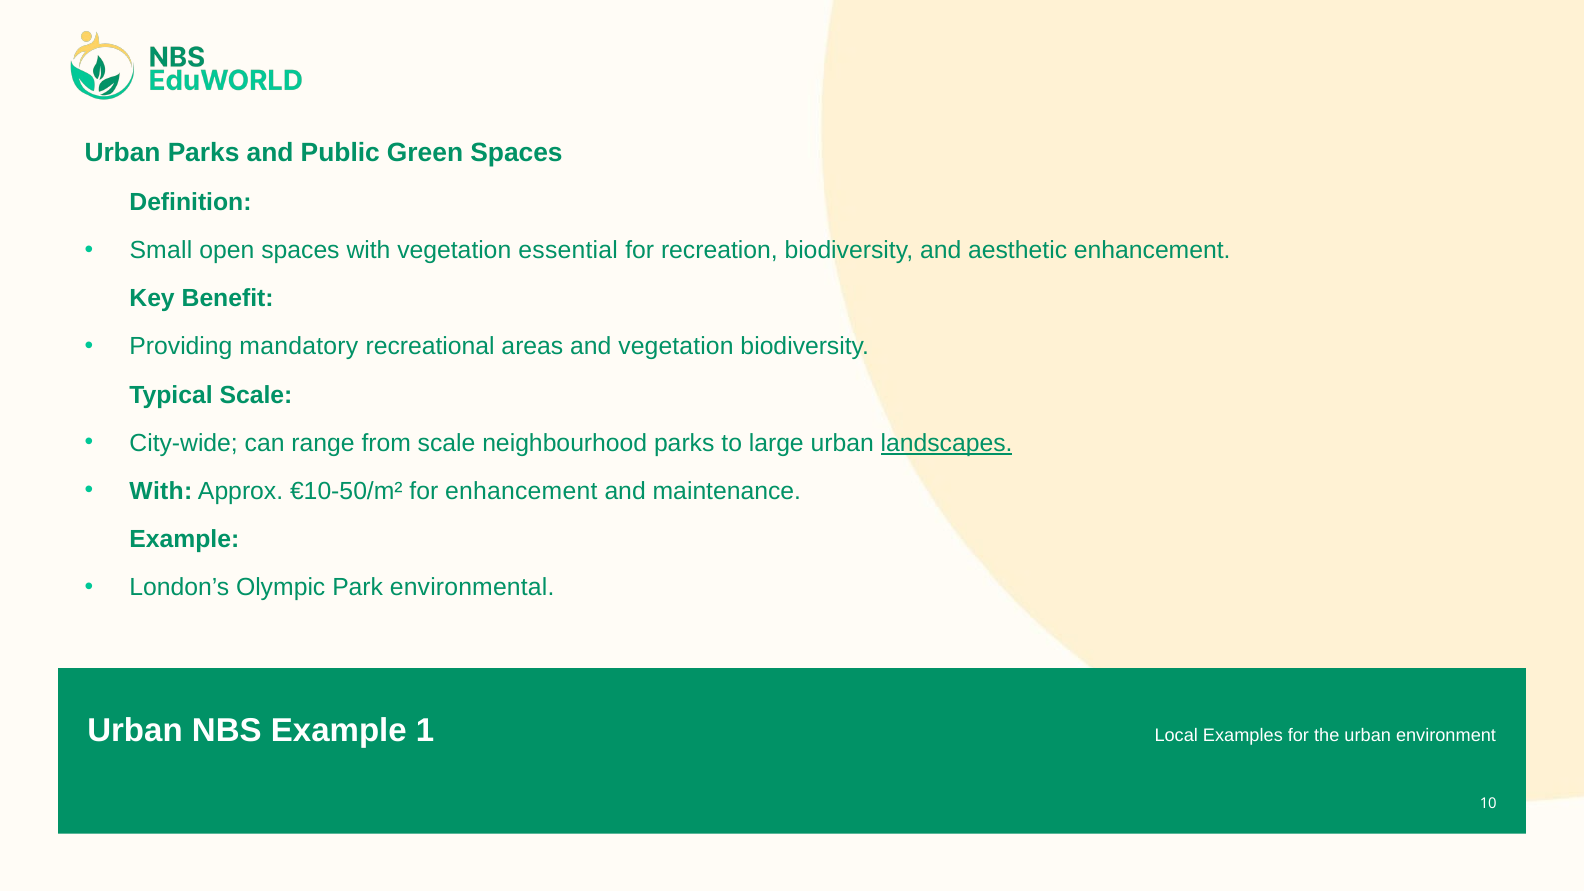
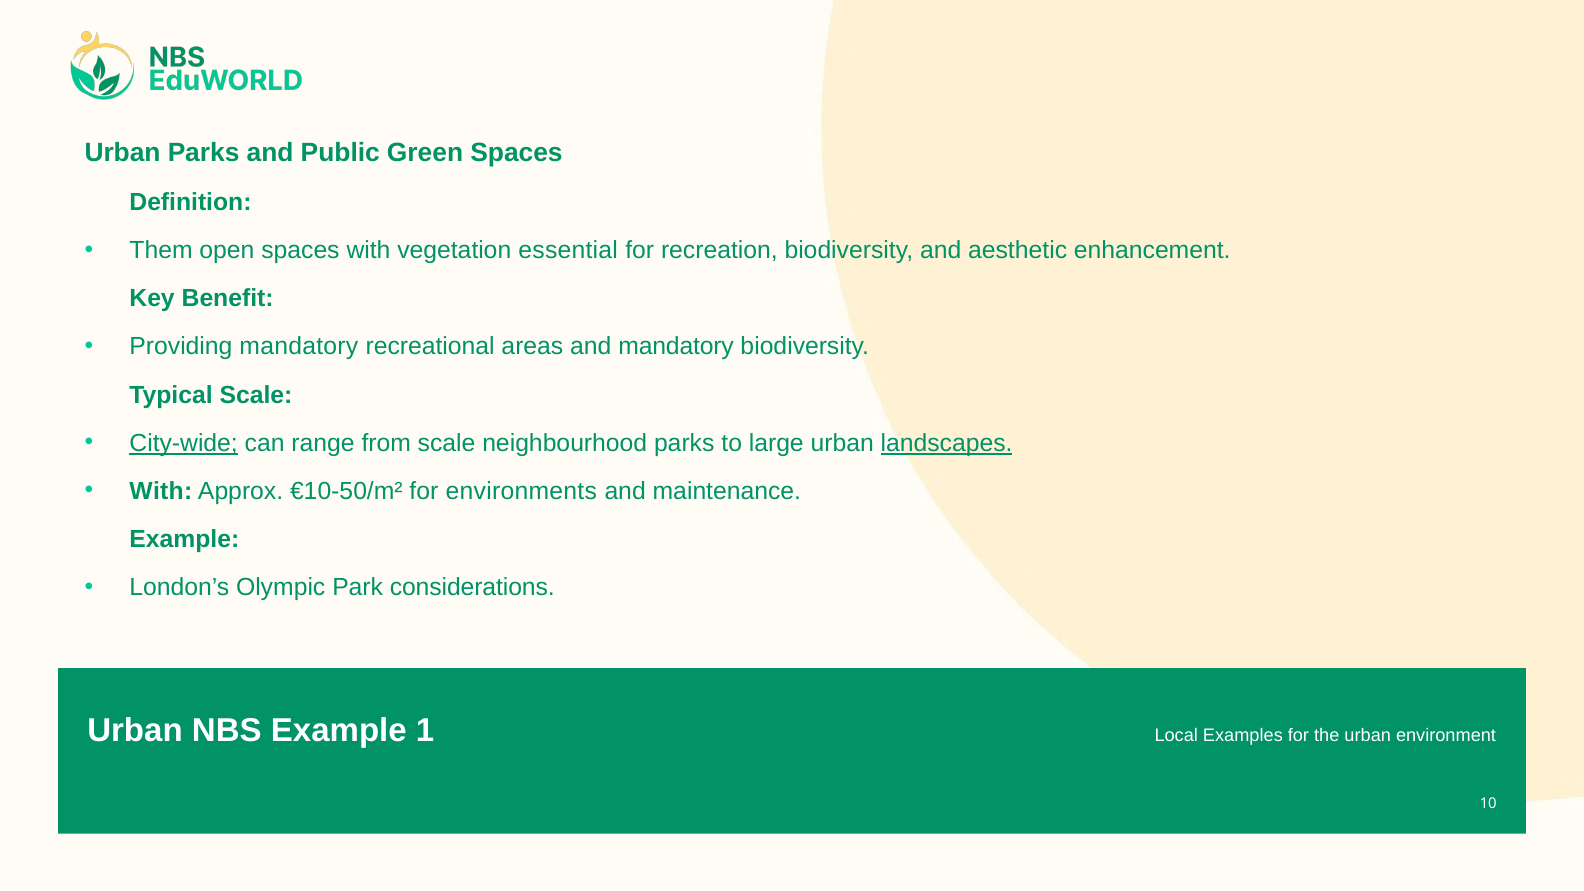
Small: Small -> Them (161, 250)
and vegetation: vegetation -> mandatory (676, 347)
City-wide underline: none -> present (184, 443)
for enhancement: enhancement -> environments (521, 491)
environmental: environmental -> considerations (472, 588)
